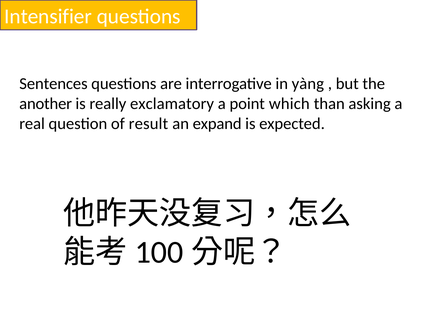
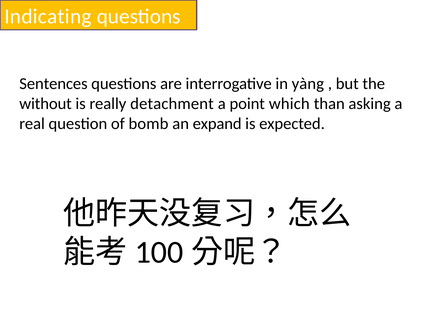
Intensifier: Intensifier -> Indicating (48, 16)
another: another -> without (46, 104)
exclamatory: exclamatory -> detachment (172, 104)
result: result -> bomb (148, 124)
